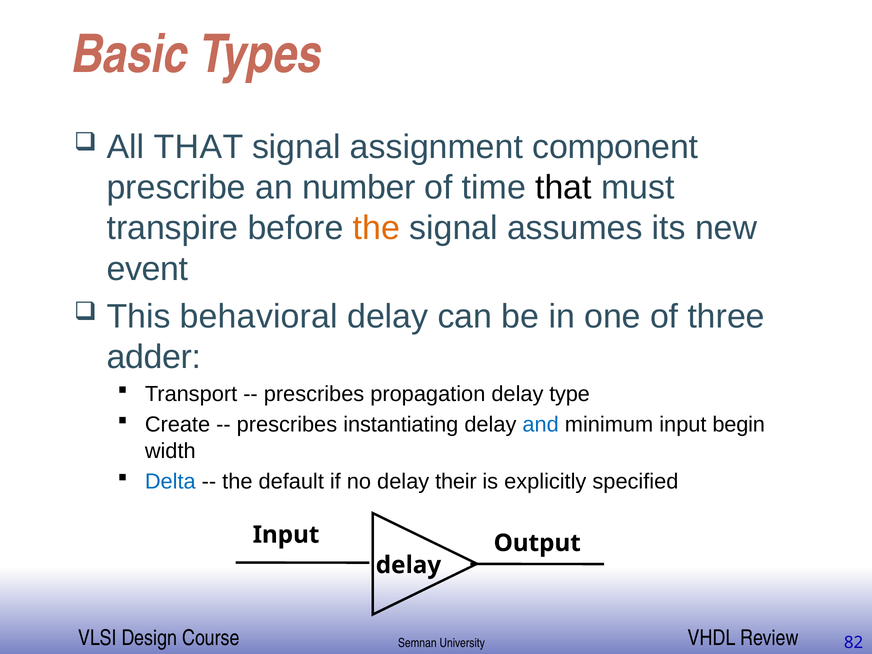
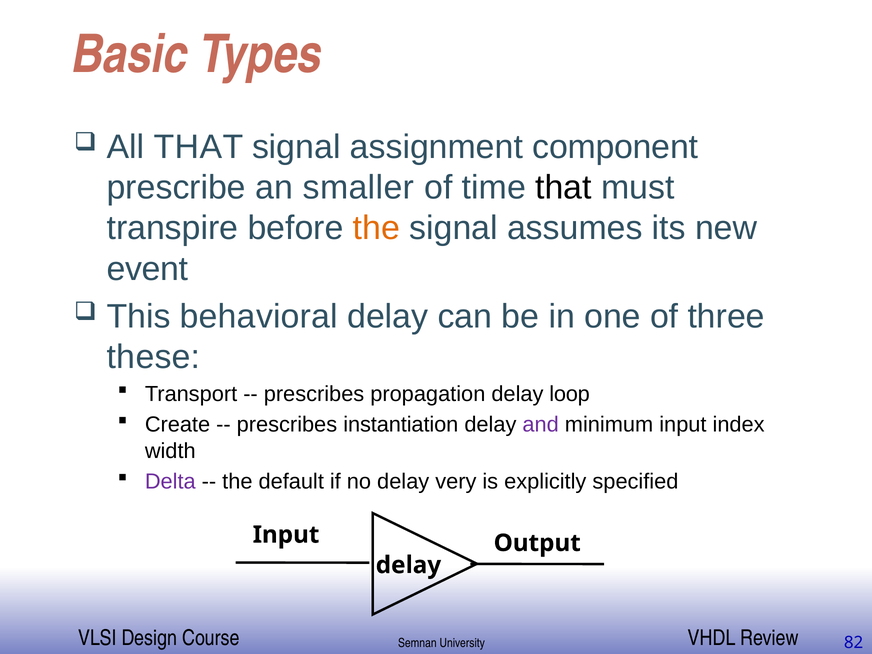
number: number -> smaller (358, 188)
adder: adder -> these (154, 357)
type: type -> loop (570, 394)
instantiating: instantiating -> instantiation (401, 425)
and colour: blue -> purple (541, 425)
begin: begin -> index (739, 425)
Delta colour: blue -> purple (170, 481)
their: their -> very (456, 481)
